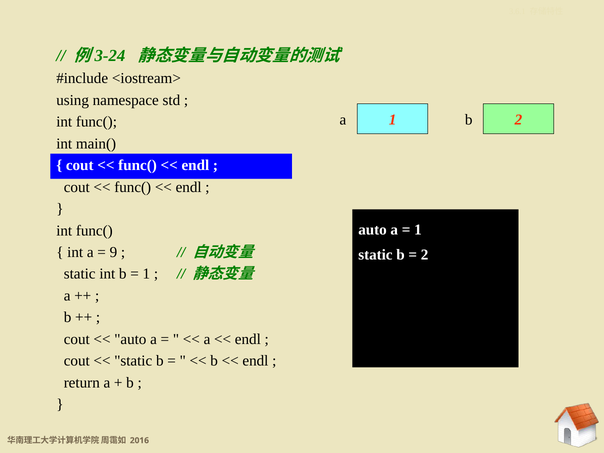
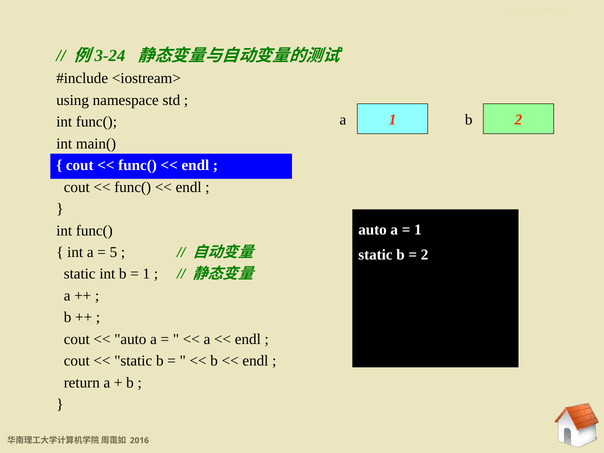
9: 9 -> 5 (113, 252)
